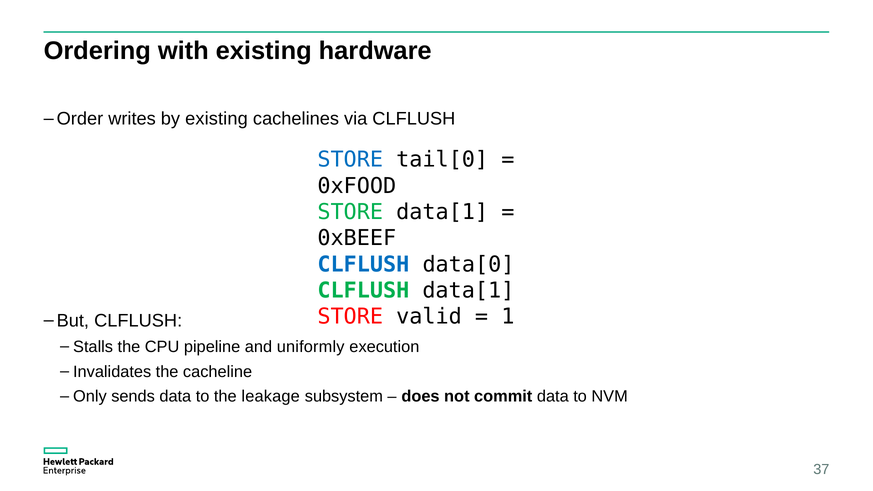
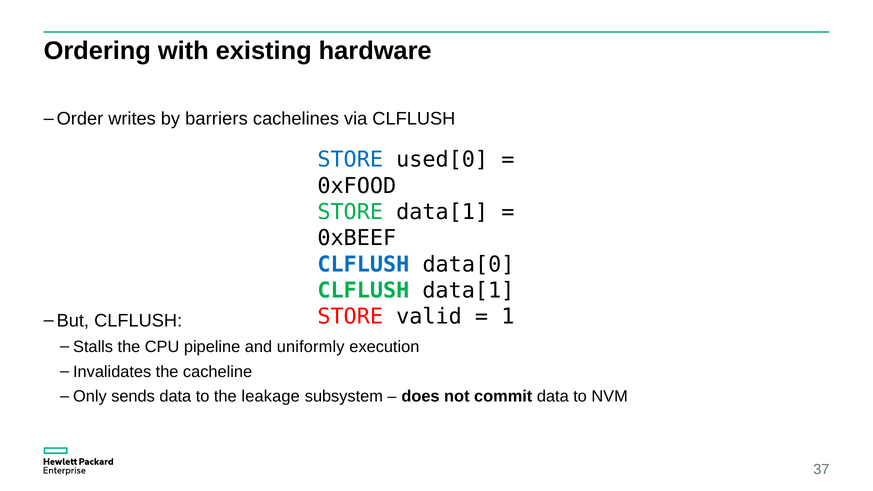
by existing: existing -> barriers (216, 119)
tail[0: tail[0 -> used[0 (442, 160)
